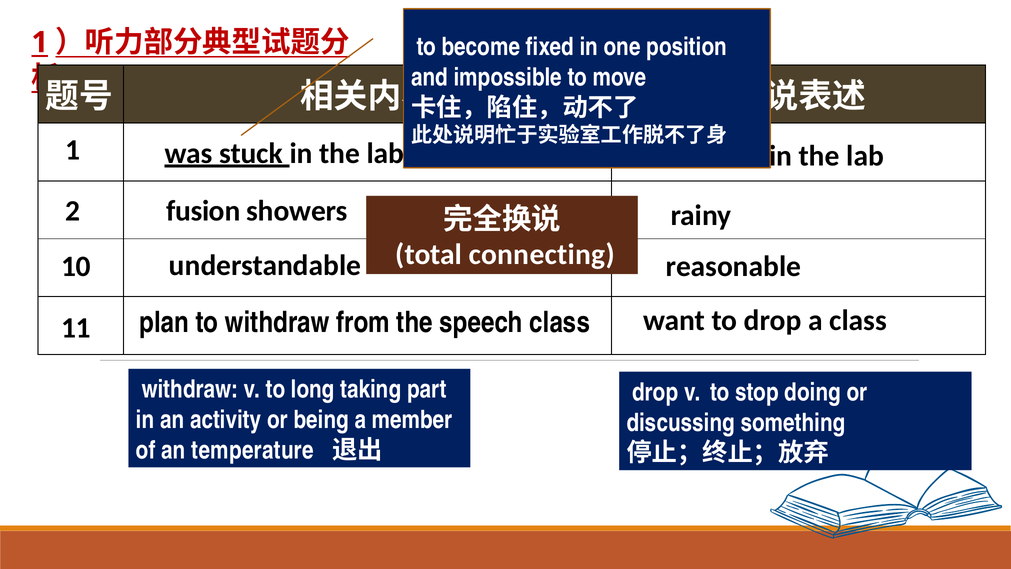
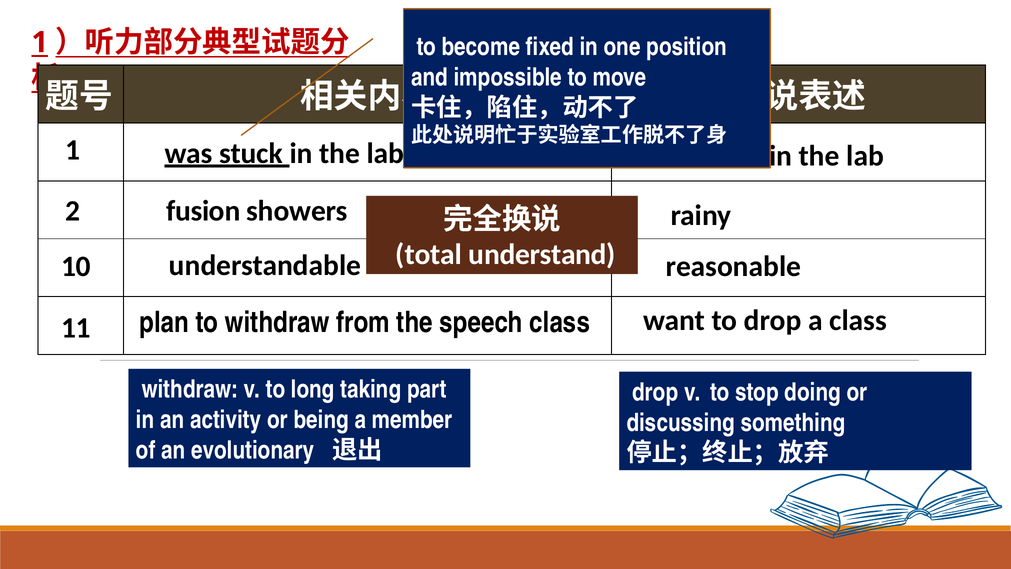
connecting: connecting -> understand (542, 255)
temperature: temperature -> evolutionary (253, 450)
